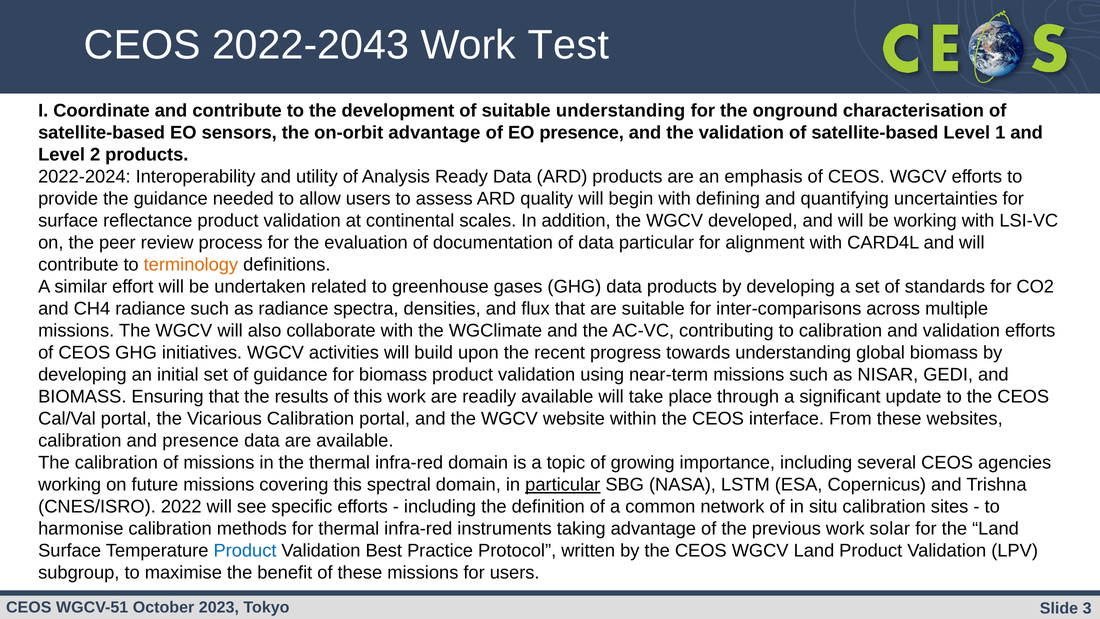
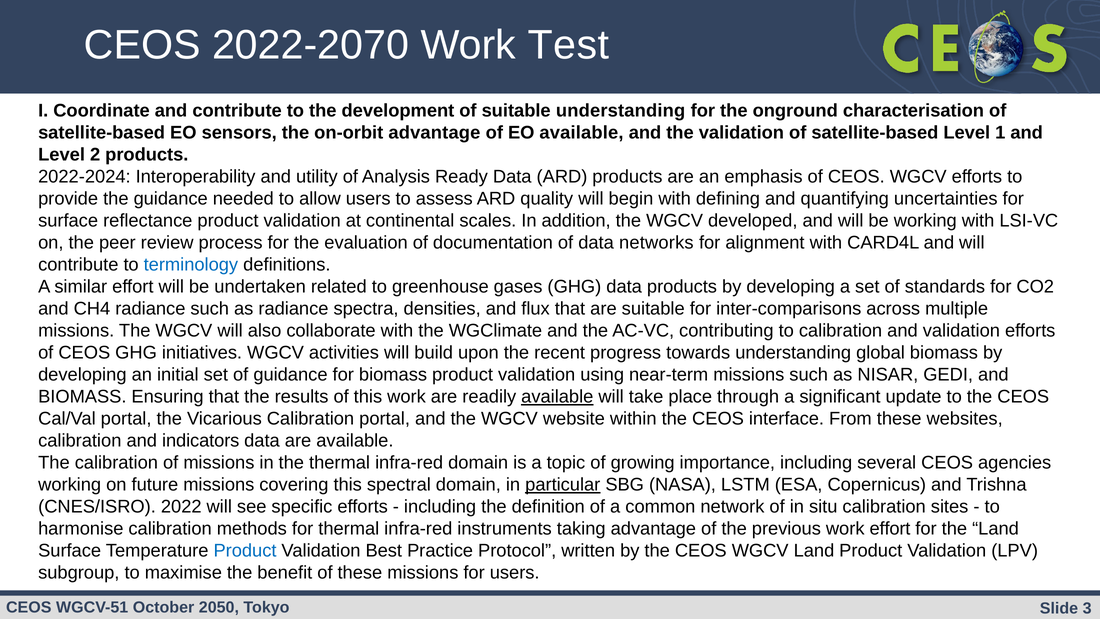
2022-2043: 2022-2043 -> 2022-2070 (311, 45)
EO presence: presence -> available (581, 133)
data particular: particular -> networks (656, 243)
terminology colour: orange -> blue (191, 265)
available underline: none -> present (557, 397)
and presence: presence -> indicators (201, 441)
work solar: solar -> effort (890, 529)
2023: 2023 -> 2050 (219, 607)
